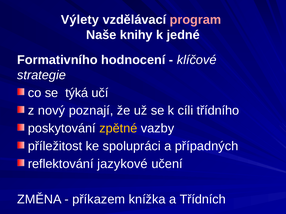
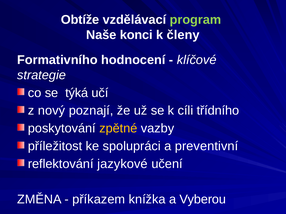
Výlety: Výlety -> Obtíže (80, 20)
program colour: pink -> light green (196, 20)
knihy: knihy -> konci (136, 35)
jedné: jedné -> členy (183, 35)
případných: případných -> preventivní (207, 146)
Třídních: Třídních -> Vyberou (203, 200)
